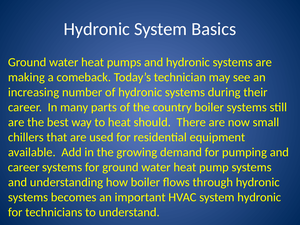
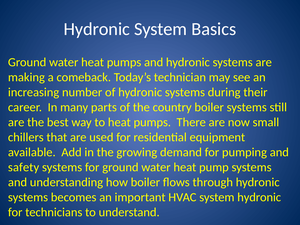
to heat should: should -> pumps (152, 122)
career: career -> safety (24, 167)
